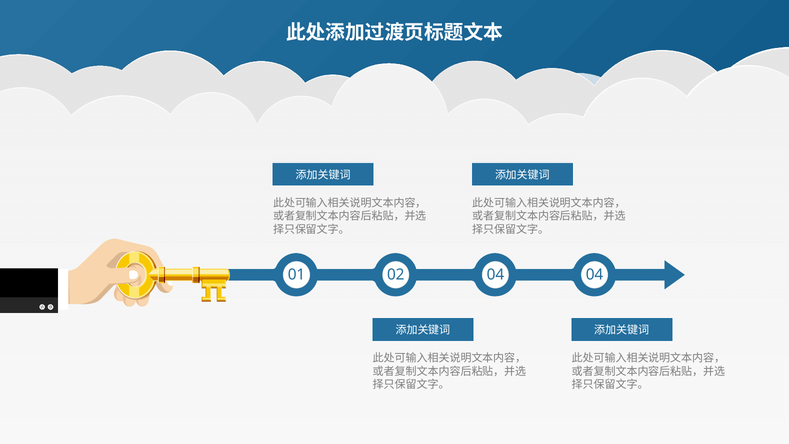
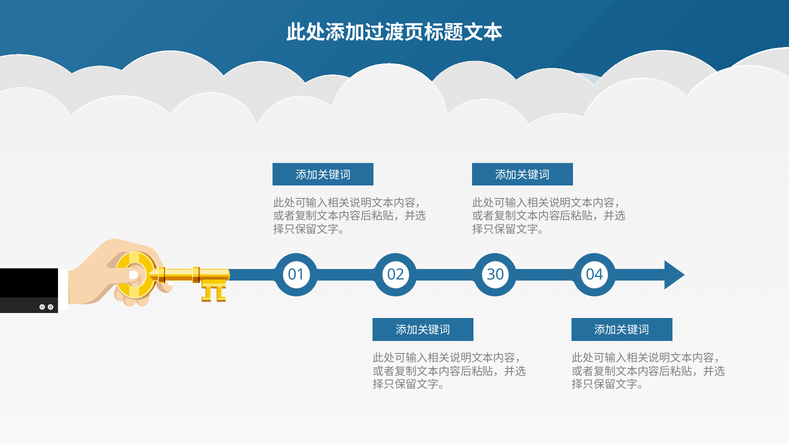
02 04: 04 -> 30 (495, 275)
